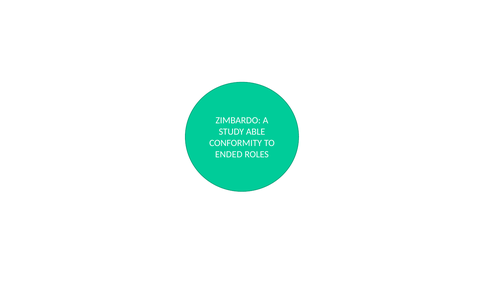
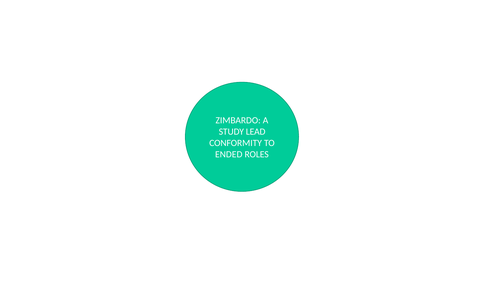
ABLE: ABLE -> LEAD (256, 132)
